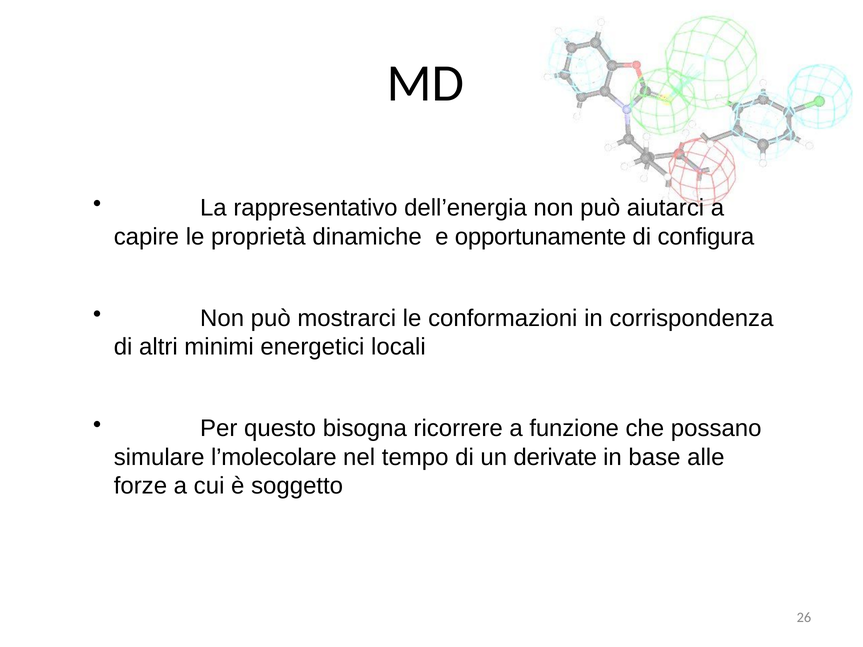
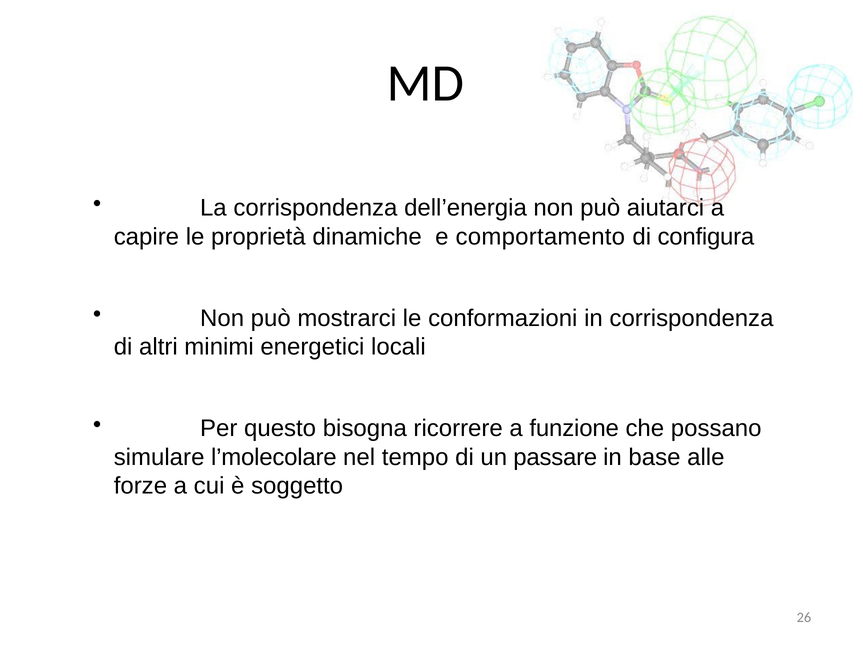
La rappresentativo: rappresentativo -> corrispondenza (315, 208)
opportunamente: opportunamente -> comportamento (540, 237)
derivate: derivate -> passare (555, 457)
